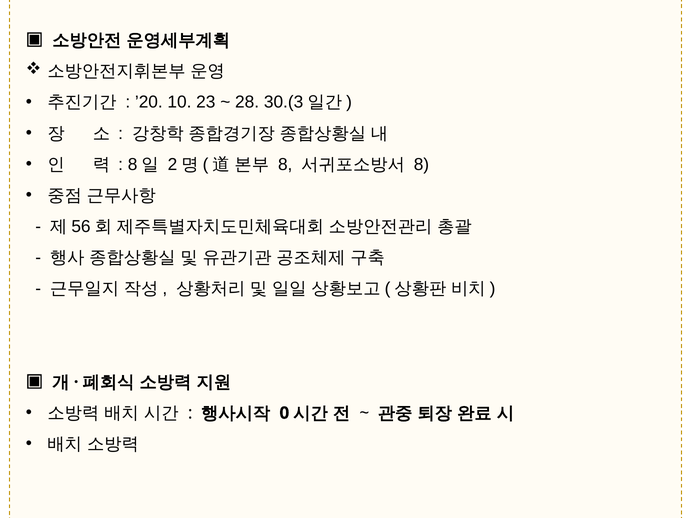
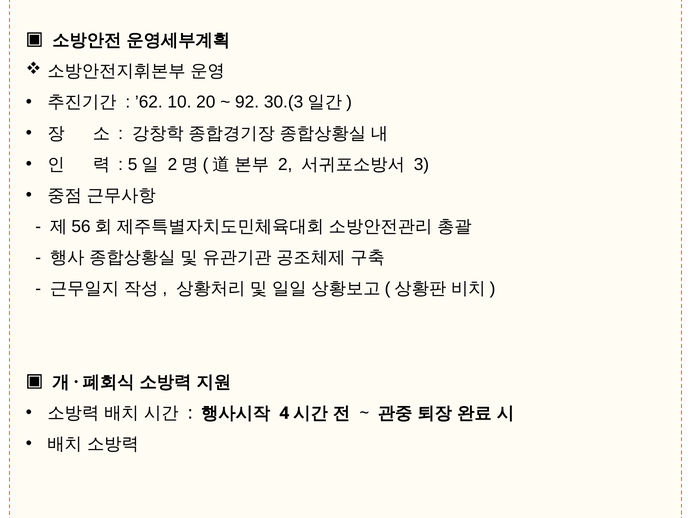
’20: ’20 -> ’62 (149, 102)
23: 23 -> 20 (206, 102)
28: 28 -> 92 (247, 102)
8: 8 -> 5 (133, 164)
8: 8 -> 2 (285, 164)
8: 8 -> 3 (421, 164)
0: 0 -> 4 (284, 413)
